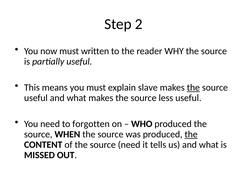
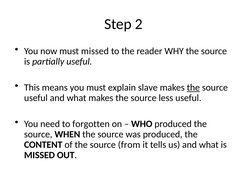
must written: written -> missed (95, 51)
the underline: present -> none (191, 134)
source need: need -> from (129, 144)
